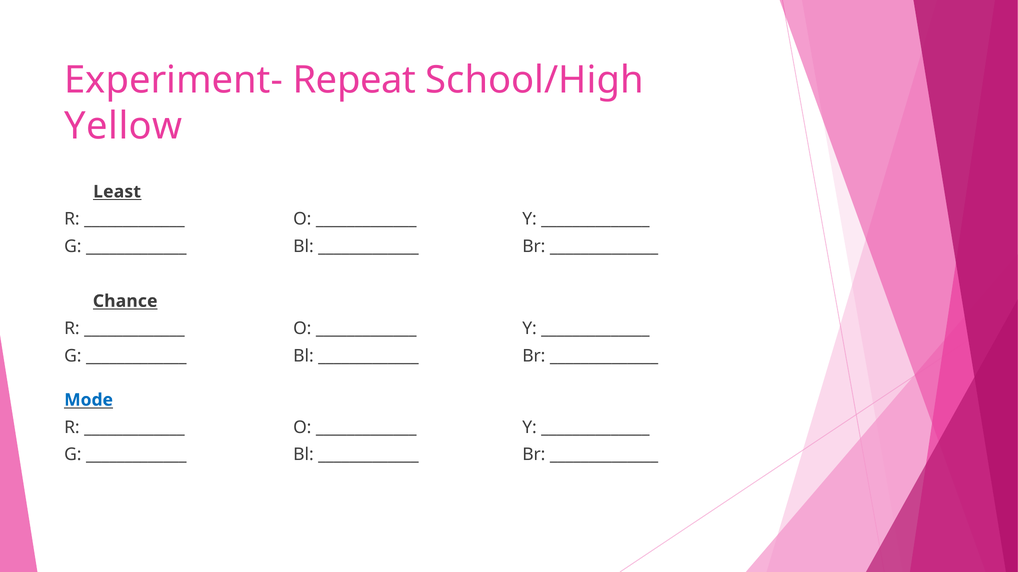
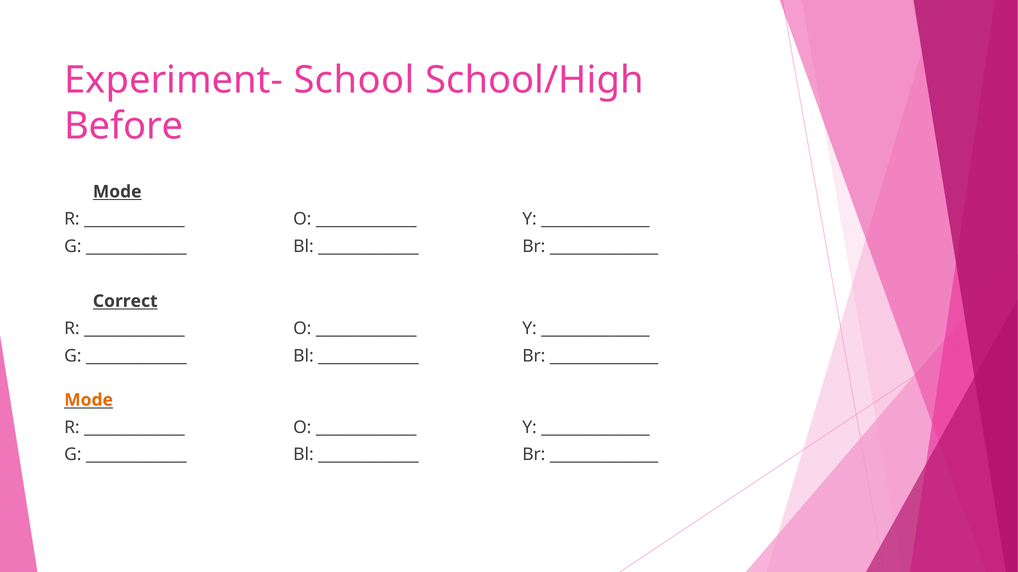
Repeat: Repeat -> School (354, 80)
Yellow: Yellow -> Before (124, 126)
Least: Least -> Mode (117, 192)
Chance: Chance -> Correct (125, 301)
Mode colour: blue -> orange (89, 400)
